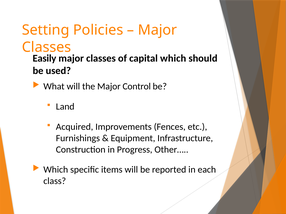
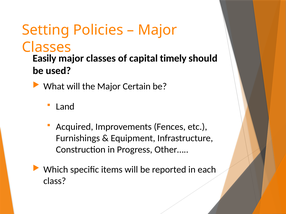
capital which: which -> timely (173, 58)
Control: Control -> Certain (137, 87)
